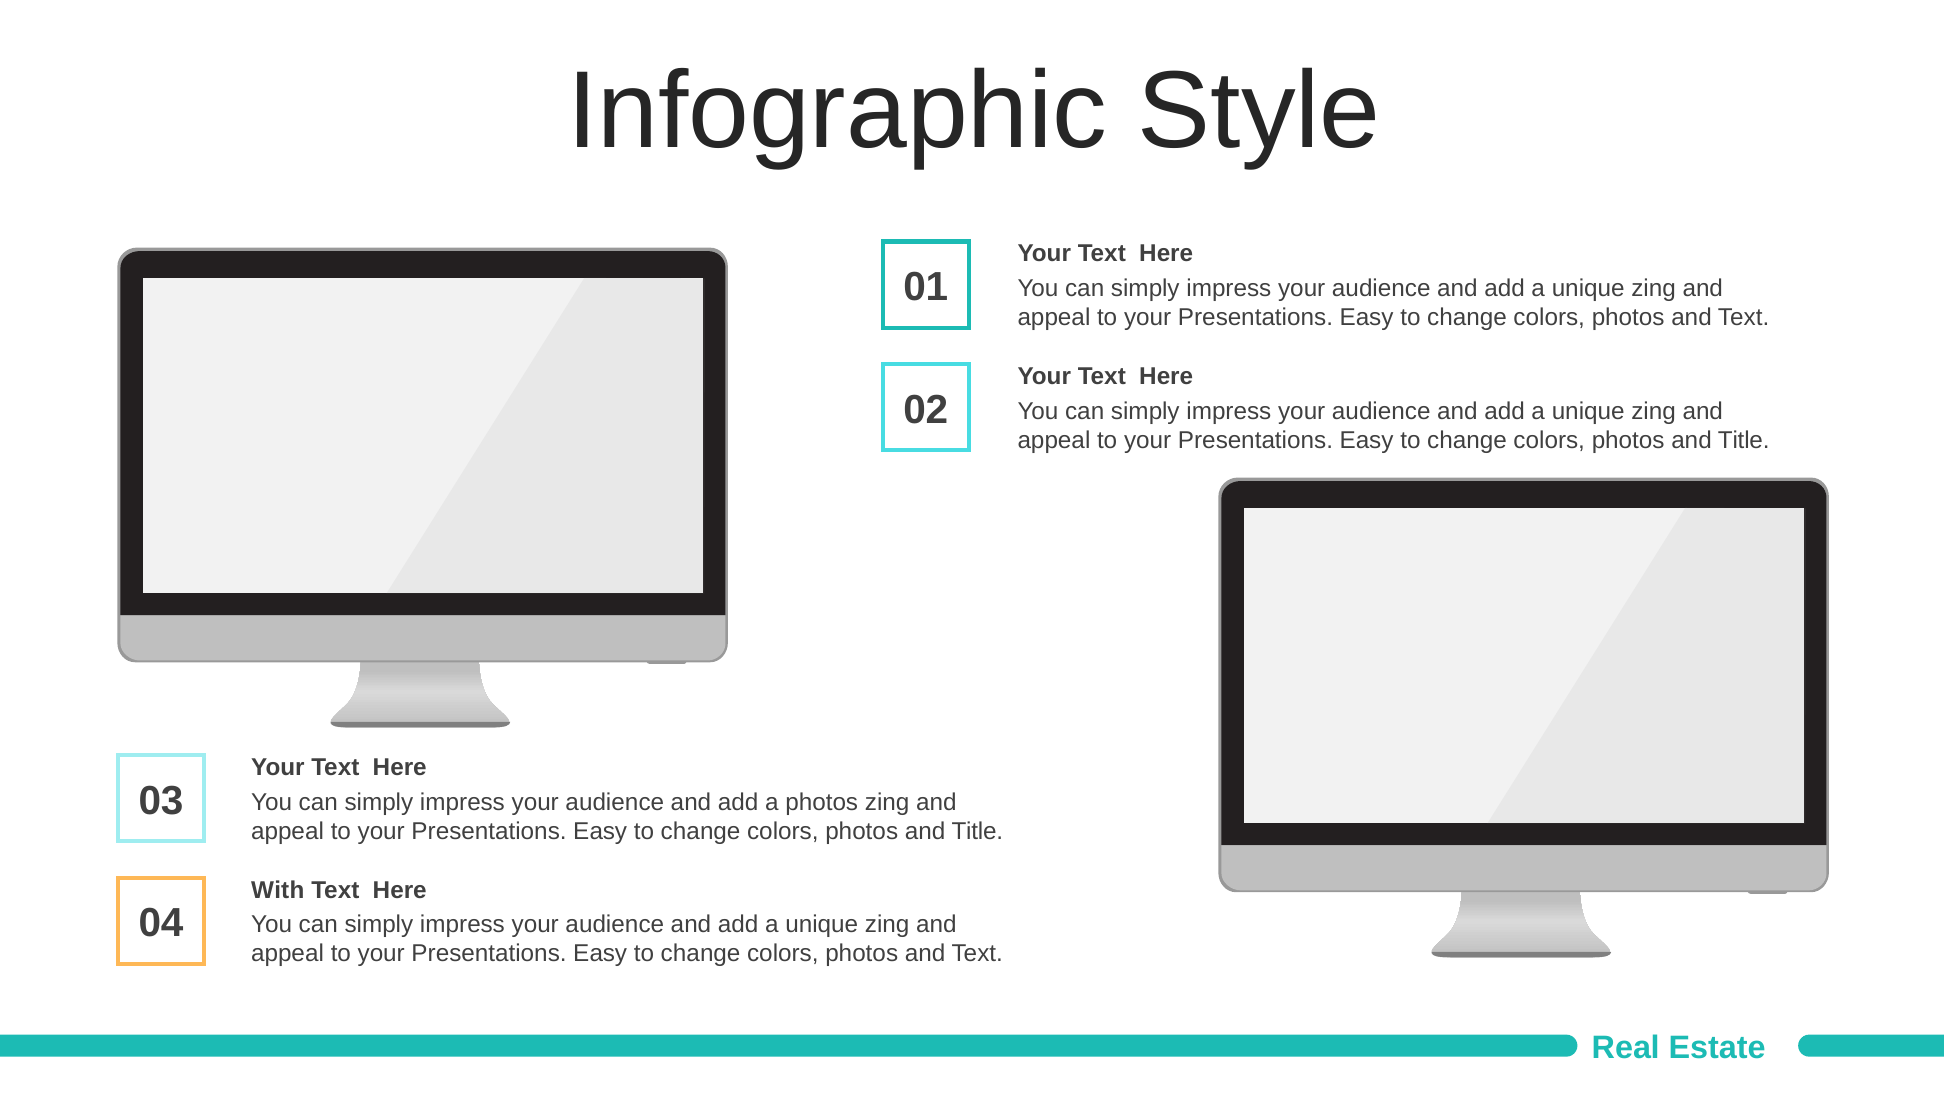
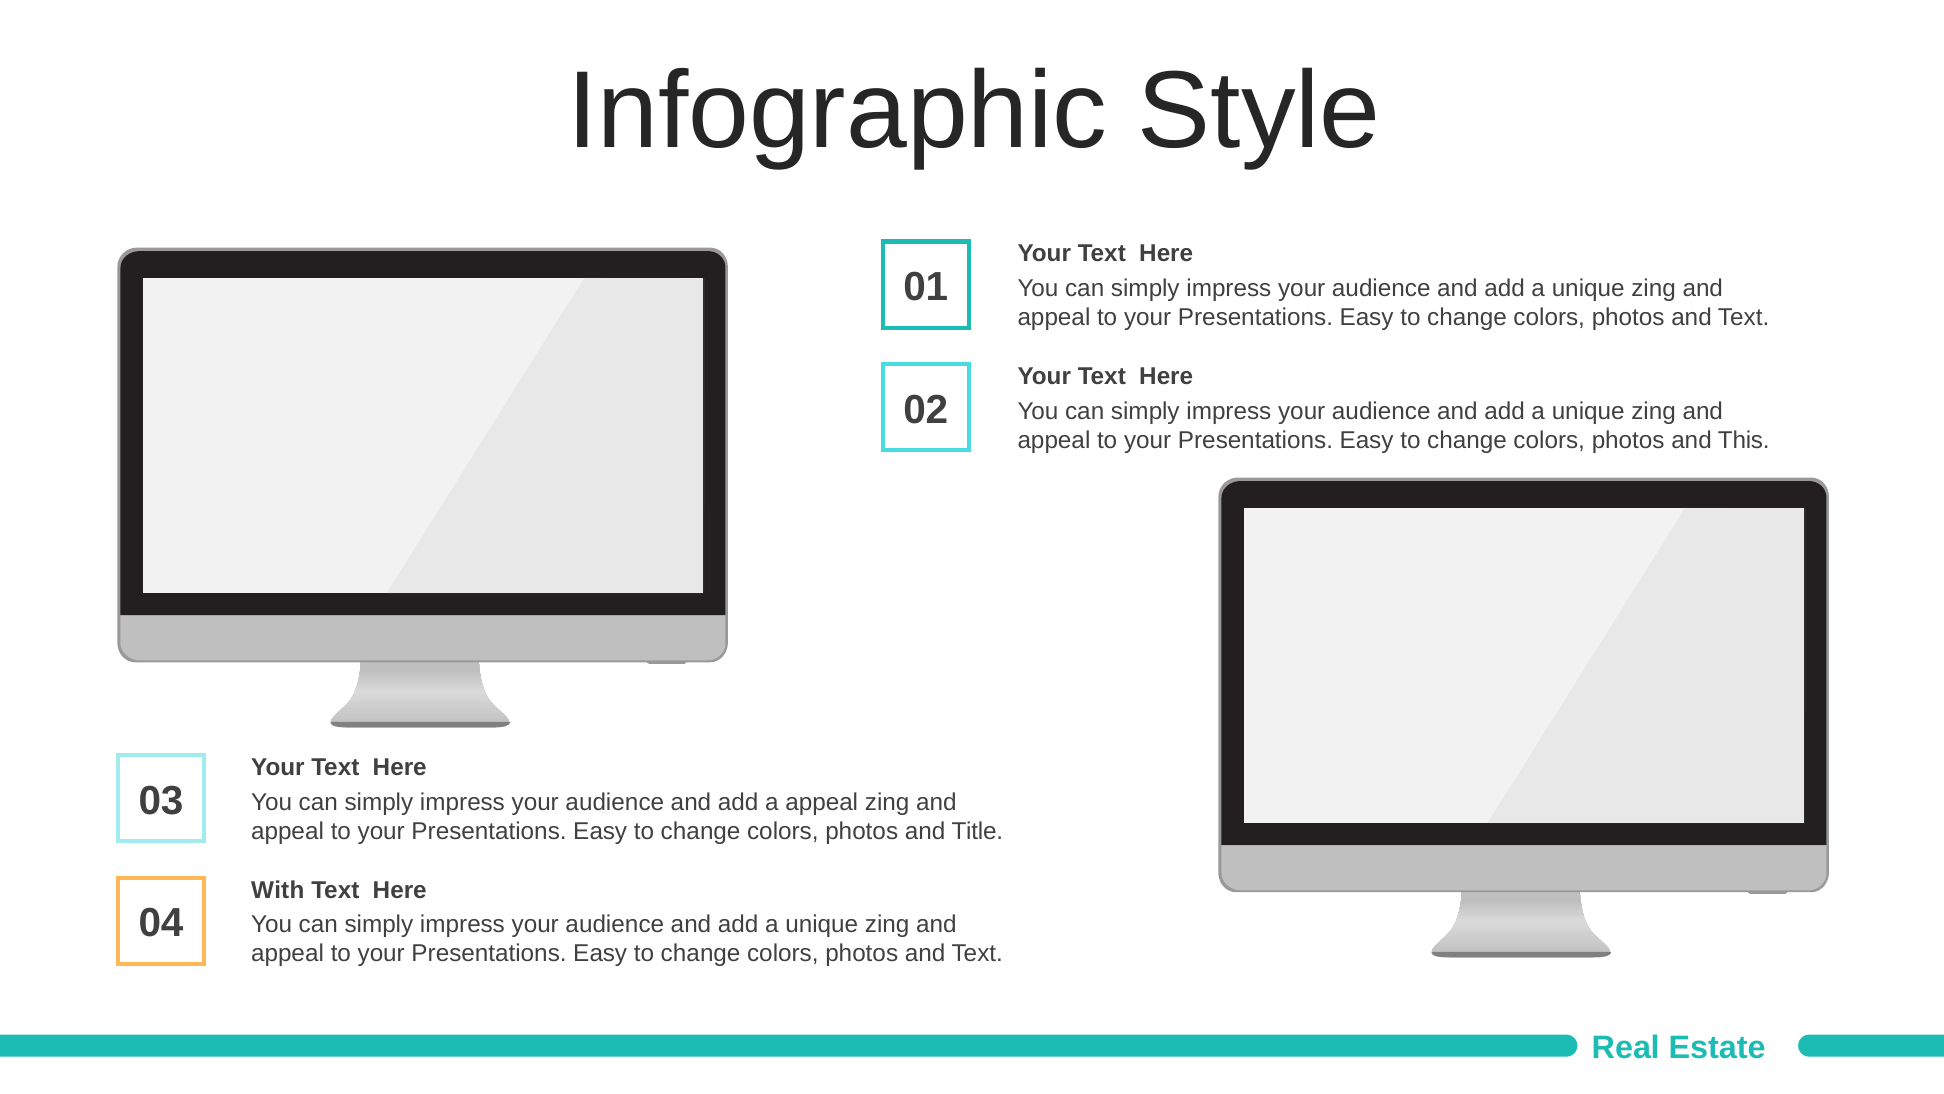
Title: Title -> This (1744, 440)
a photos: photos -> appeal (822, 802)
